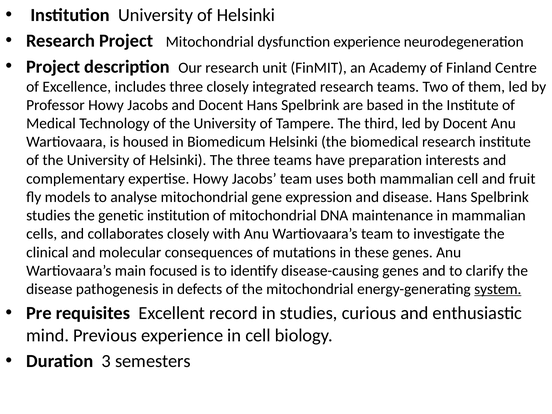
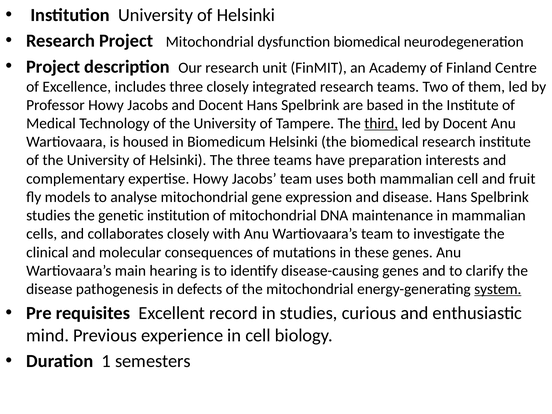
dysfunction experience: experience -> biomedical (367, 42)
third underline: none -> present (381, 123)
focused: focused -> hearing (173, 271)
3: 3 -> 1 (106, 361)
